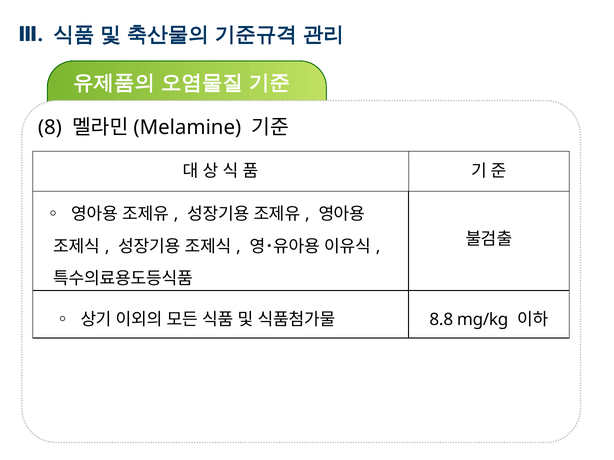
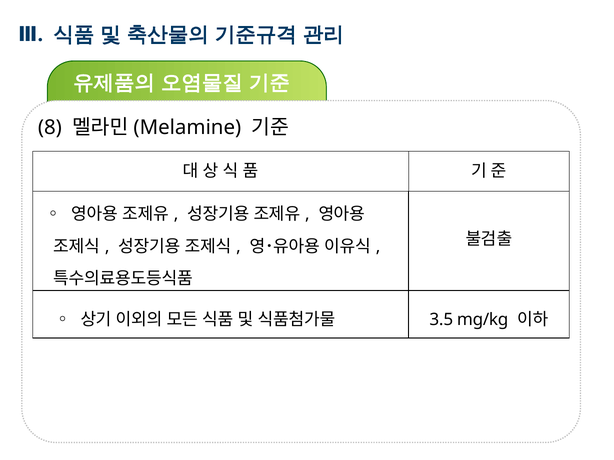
8.8: 8.8 -> 3.5 (441, 320)
